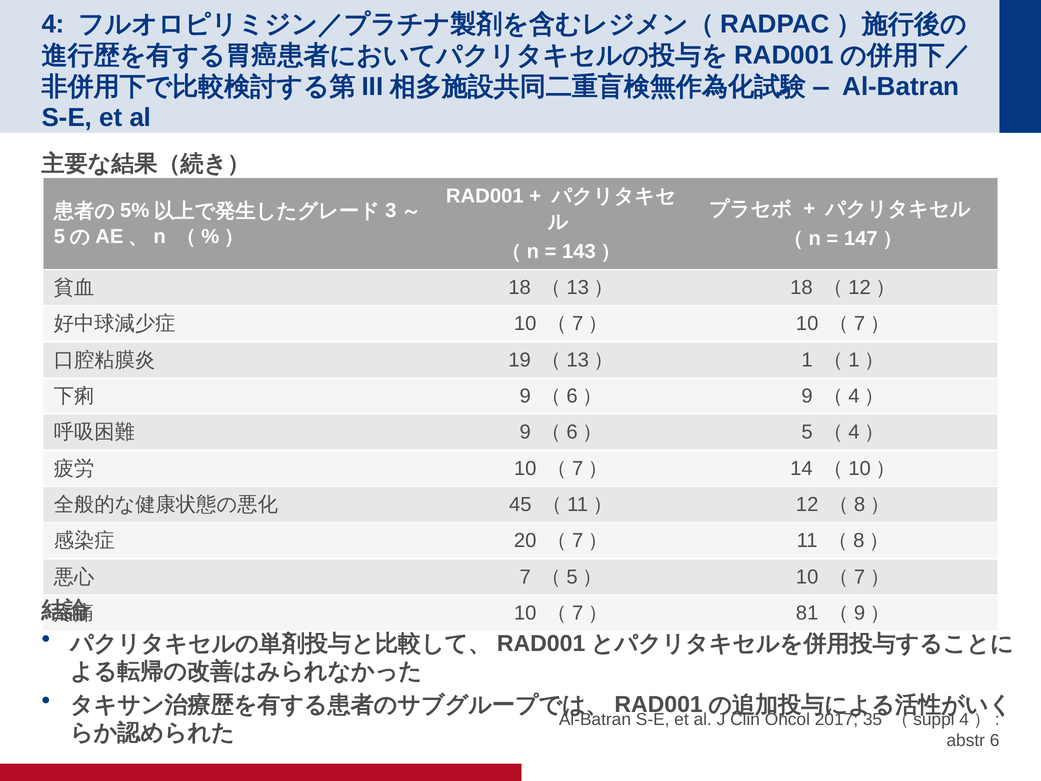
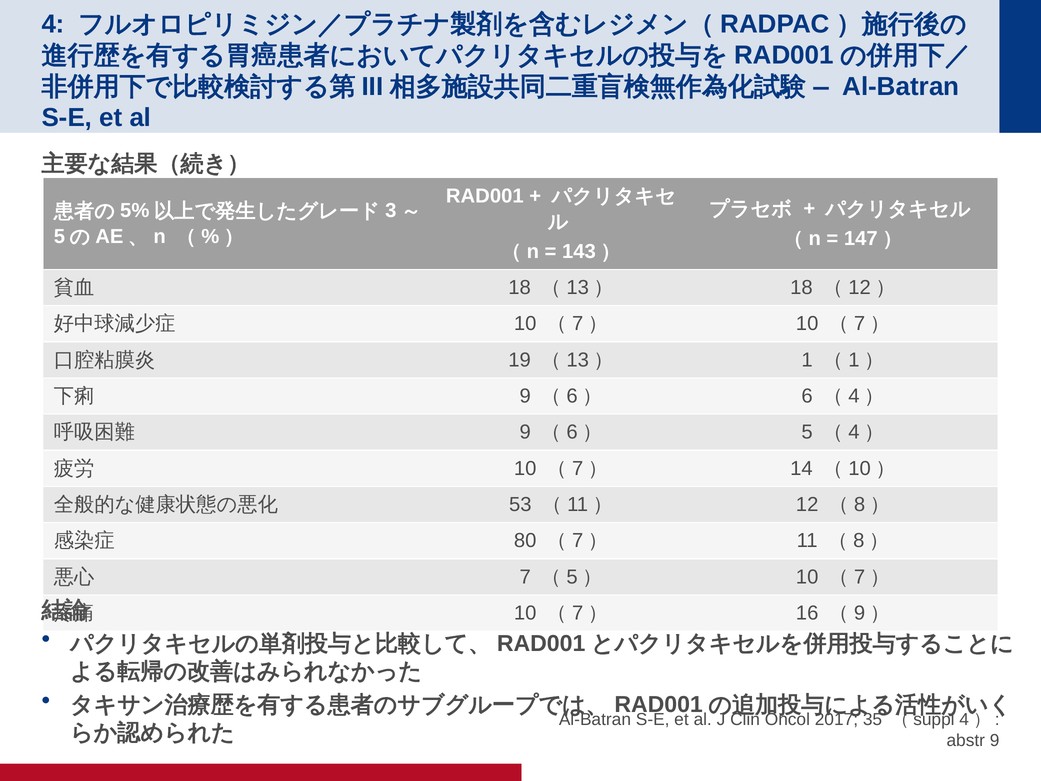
9: 9 -> 6 (807, 396)
45: 45 -> 53 (520, 504)
20: 20 -> 80 (525, 541)
81: 81 -> 16 (807, 613)
abstr 6: 6 -> 9 (995, 740)
